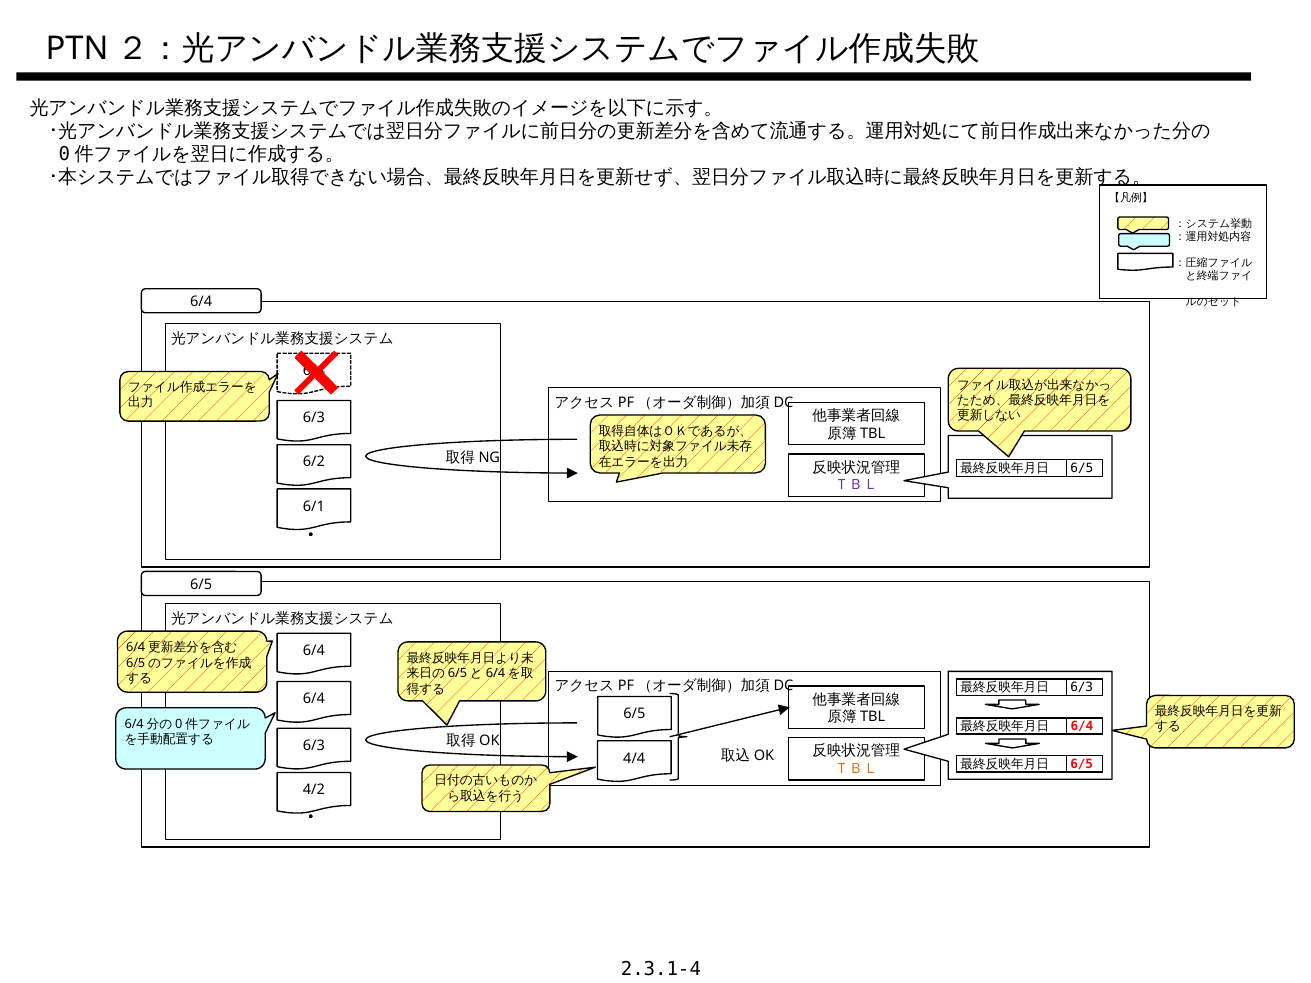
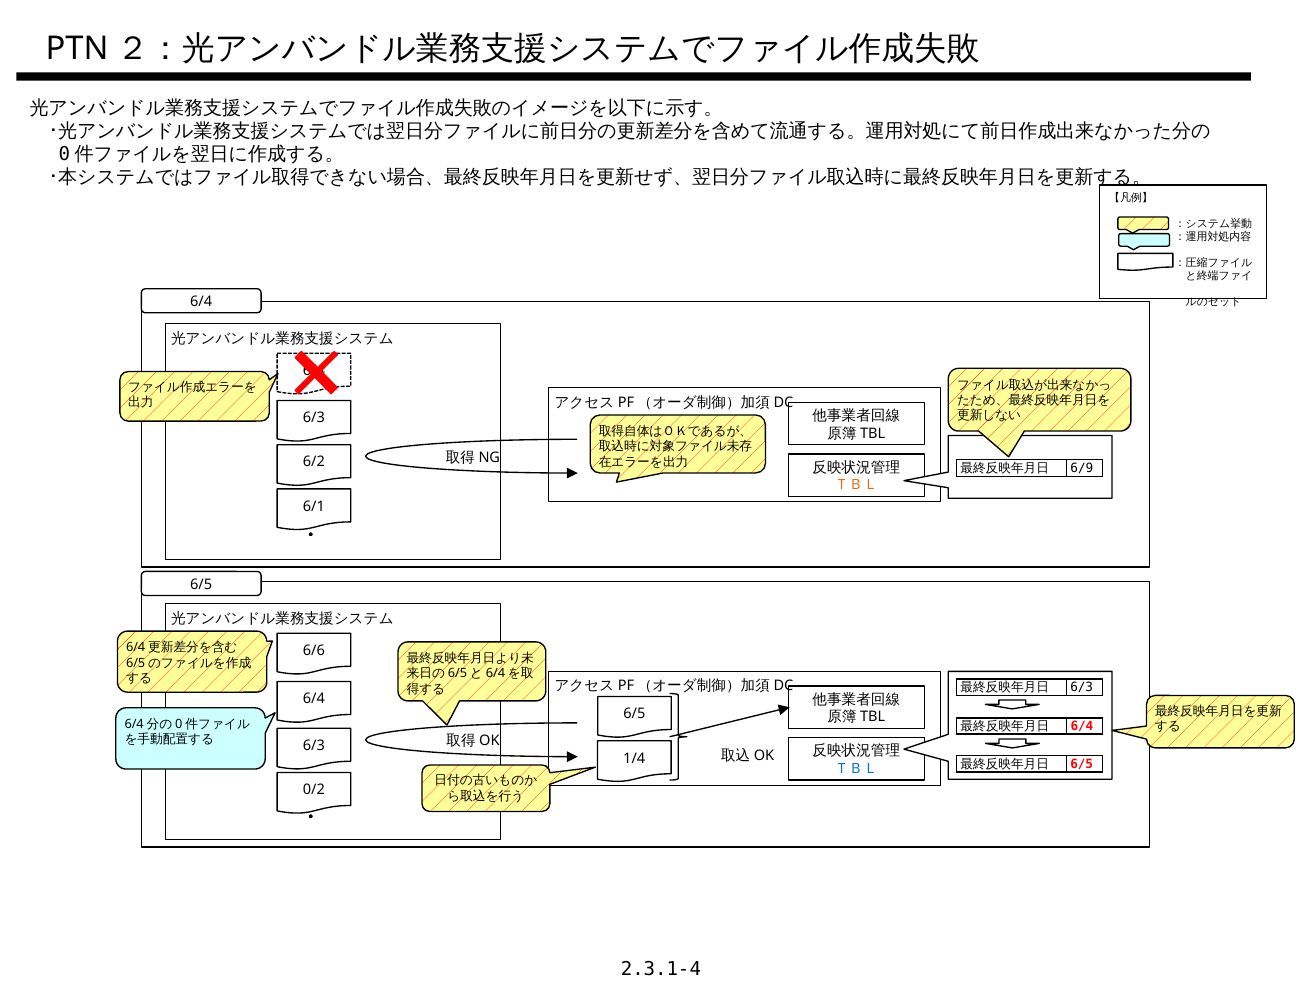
6/5: 6/5 -> 6/9 (1082, 468)
ＴＢＬ colour: purple -> orange (856, 485)
6/4: 6/4 -> 6/6 (314, 651)
4/4: 4/4 -> 1/4 (634, 758)
ＴＢＬ colour: orange -> blue (856, 769)
4/2: 4/2 -> 0/2 (314, 790)
